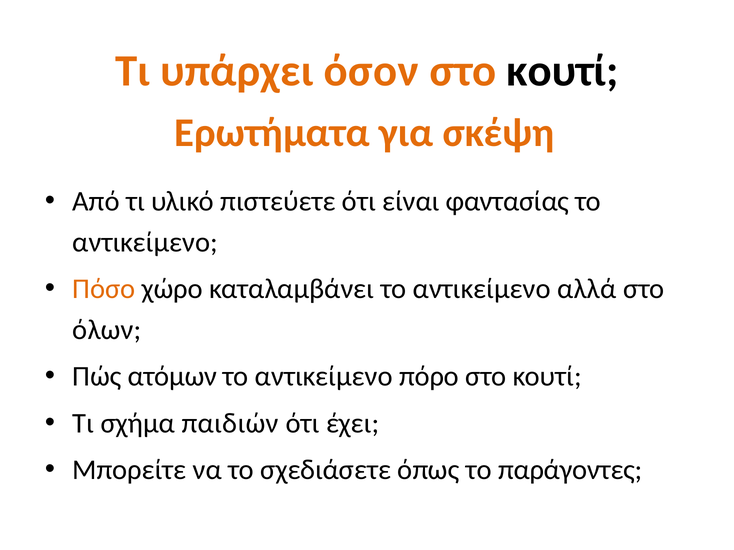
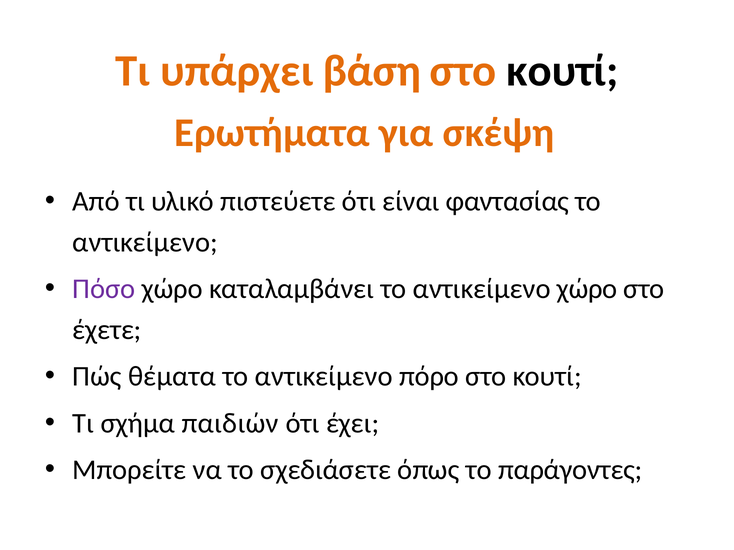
όσον: όσον -> βάση (372, 71)
Πόσο colour: orange -> purple (104, 289)
αντικείμενο αλλά: αλλά -> χώρο (587, 289)
όλων: όλων -> έχετε (107, 330)
ατόμων: ατόμων -> θέματα (172, 377)
